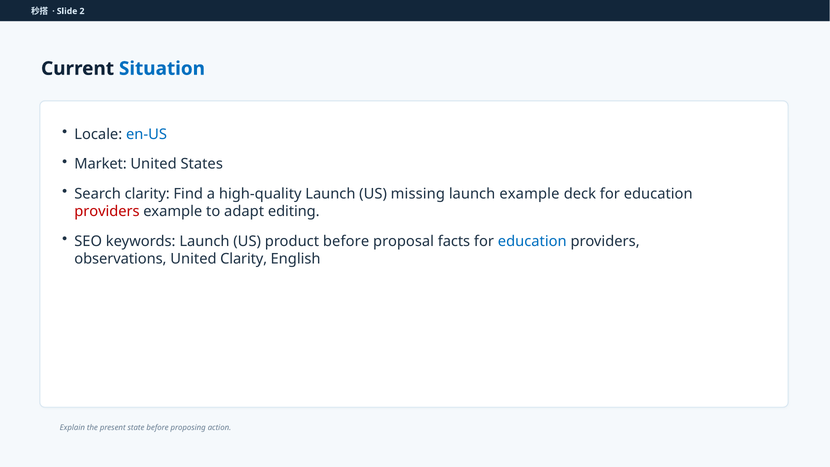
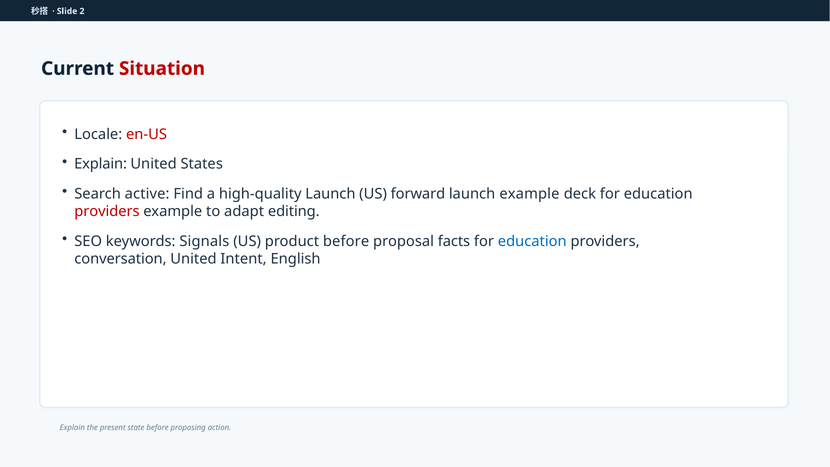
Situation colour: blue -> red (162, 69)
en-US colour: blue -> red (147, 134)
Market: Market -> Explain (101, 164)
Search clarity: clarity -> active (147, 194)
missing: missing -> forward (418, 194)
keywords Launch: Launch -> Signals (204, 241)
observations: observations -> conversation (120, 259)
United Clarity: Clarity -> Intent (244, 259)
